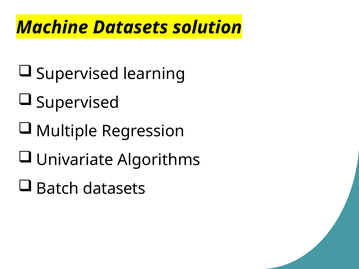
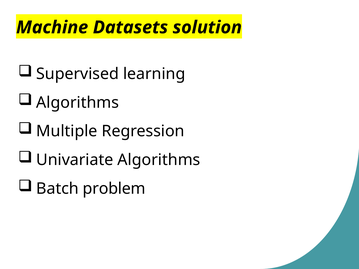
Supervised: Supervised -> Algorithms (78, 103)
Batch datasets: datasets -> problem (114, 189)
